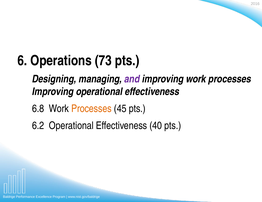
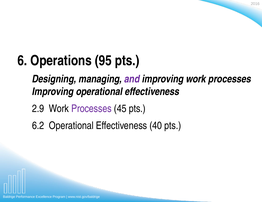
73: 73 -> 95 (103, 61)
6.8: 6.8 -> 2.9 (38, 109)
Processes colour: orange -> purple (91, 109)
